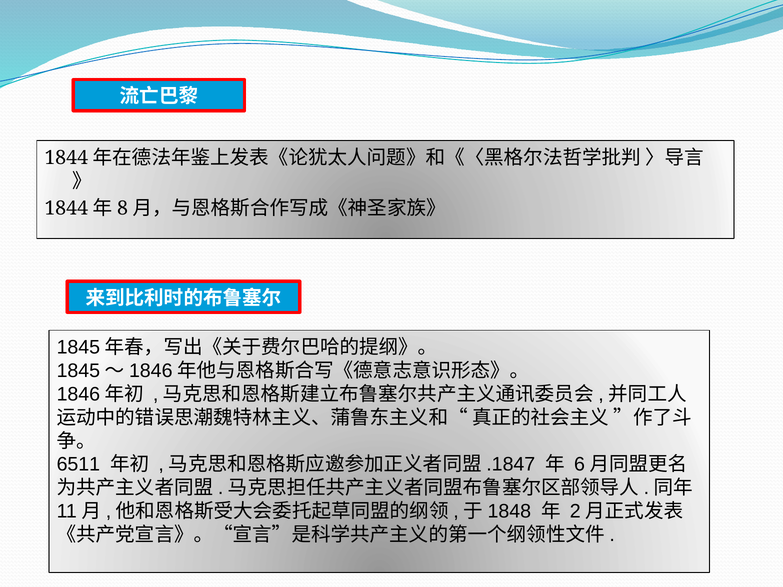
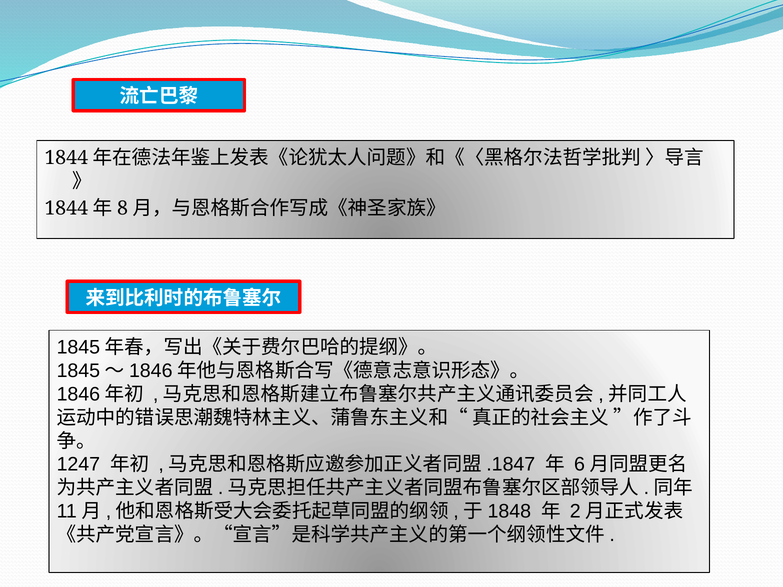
6511: 6511 -> 1247 (78, 465)
